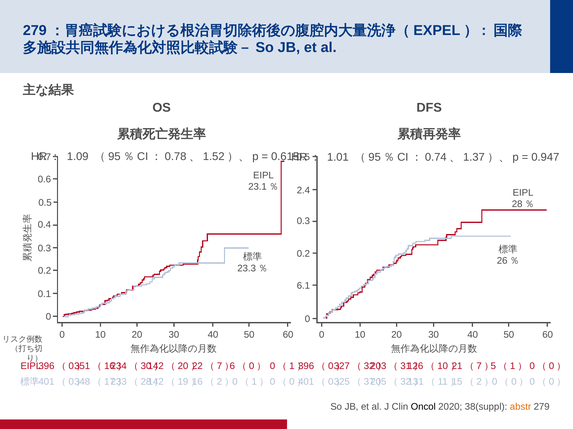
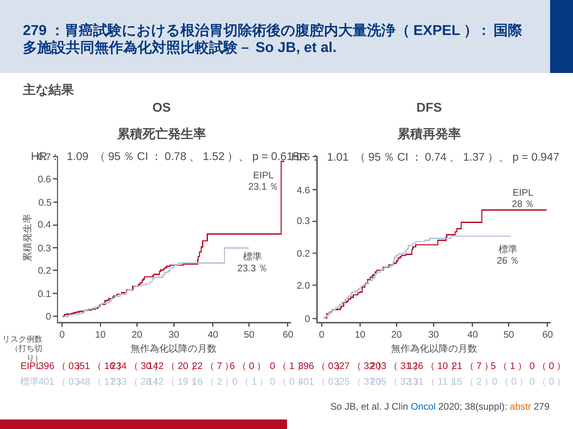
2.4: 2.4 -> 4.6 (303, 191)
6.1: 6.1 -> 2.0 (303, 286)
Oncol colour: black -> blue (423, 407)
